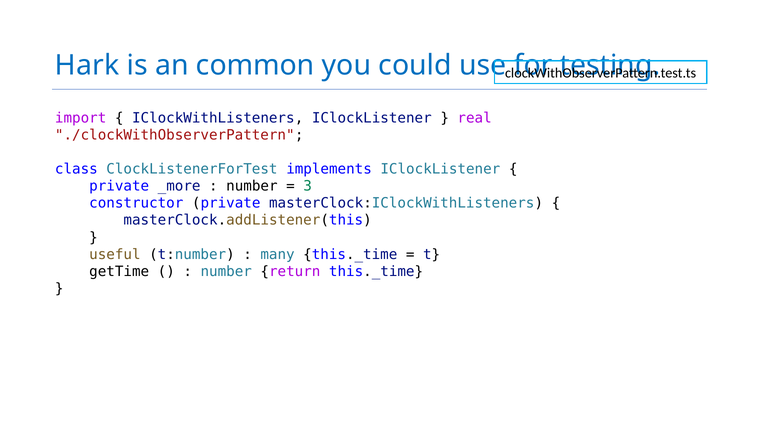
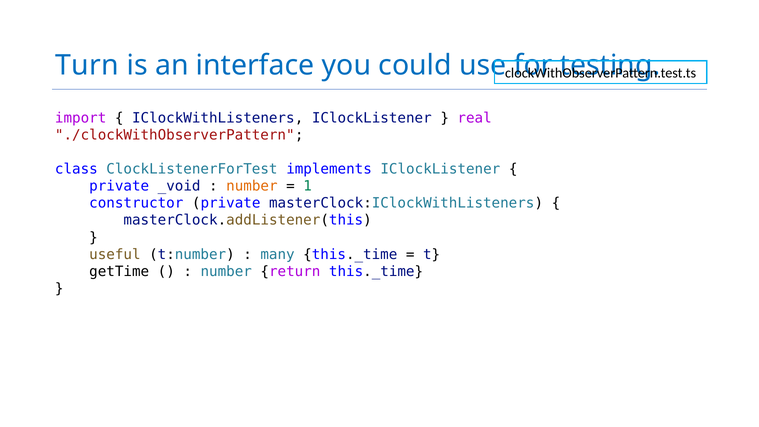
Hark: Hark -> Turn (87, 65)
common: common -> interface (255, 65)
_more: _more -> _void (179, 186)
number colour: black -> orange (252, 186)
3: 3 -> 1 (308, 186)
